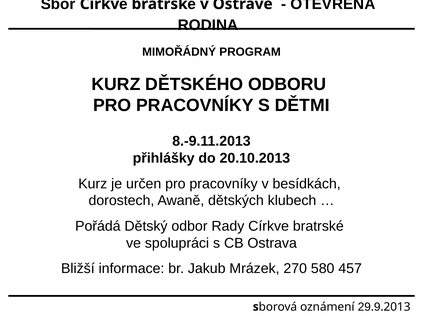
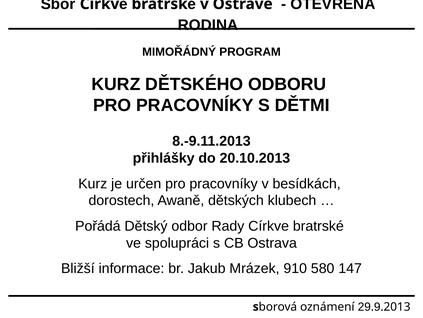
270: 270 -> 910 (295, 268)
457: 457 -> 147 (350, 268)
